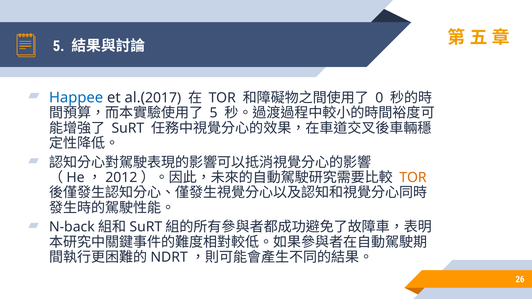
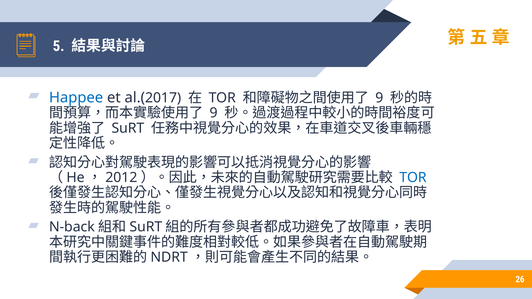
0: 0 -> 9 (379, 98)
5: 5 -> 9 (214, 113)
TOR colour: orange -> blue (413, 178)
